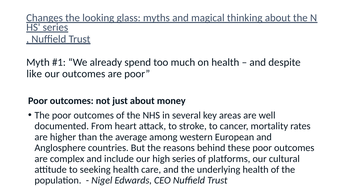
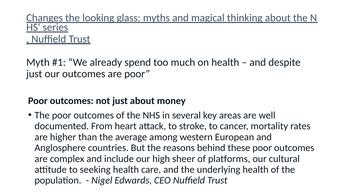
like: like -> just (34, 74)
high series: series -> sheer (184, 159)
